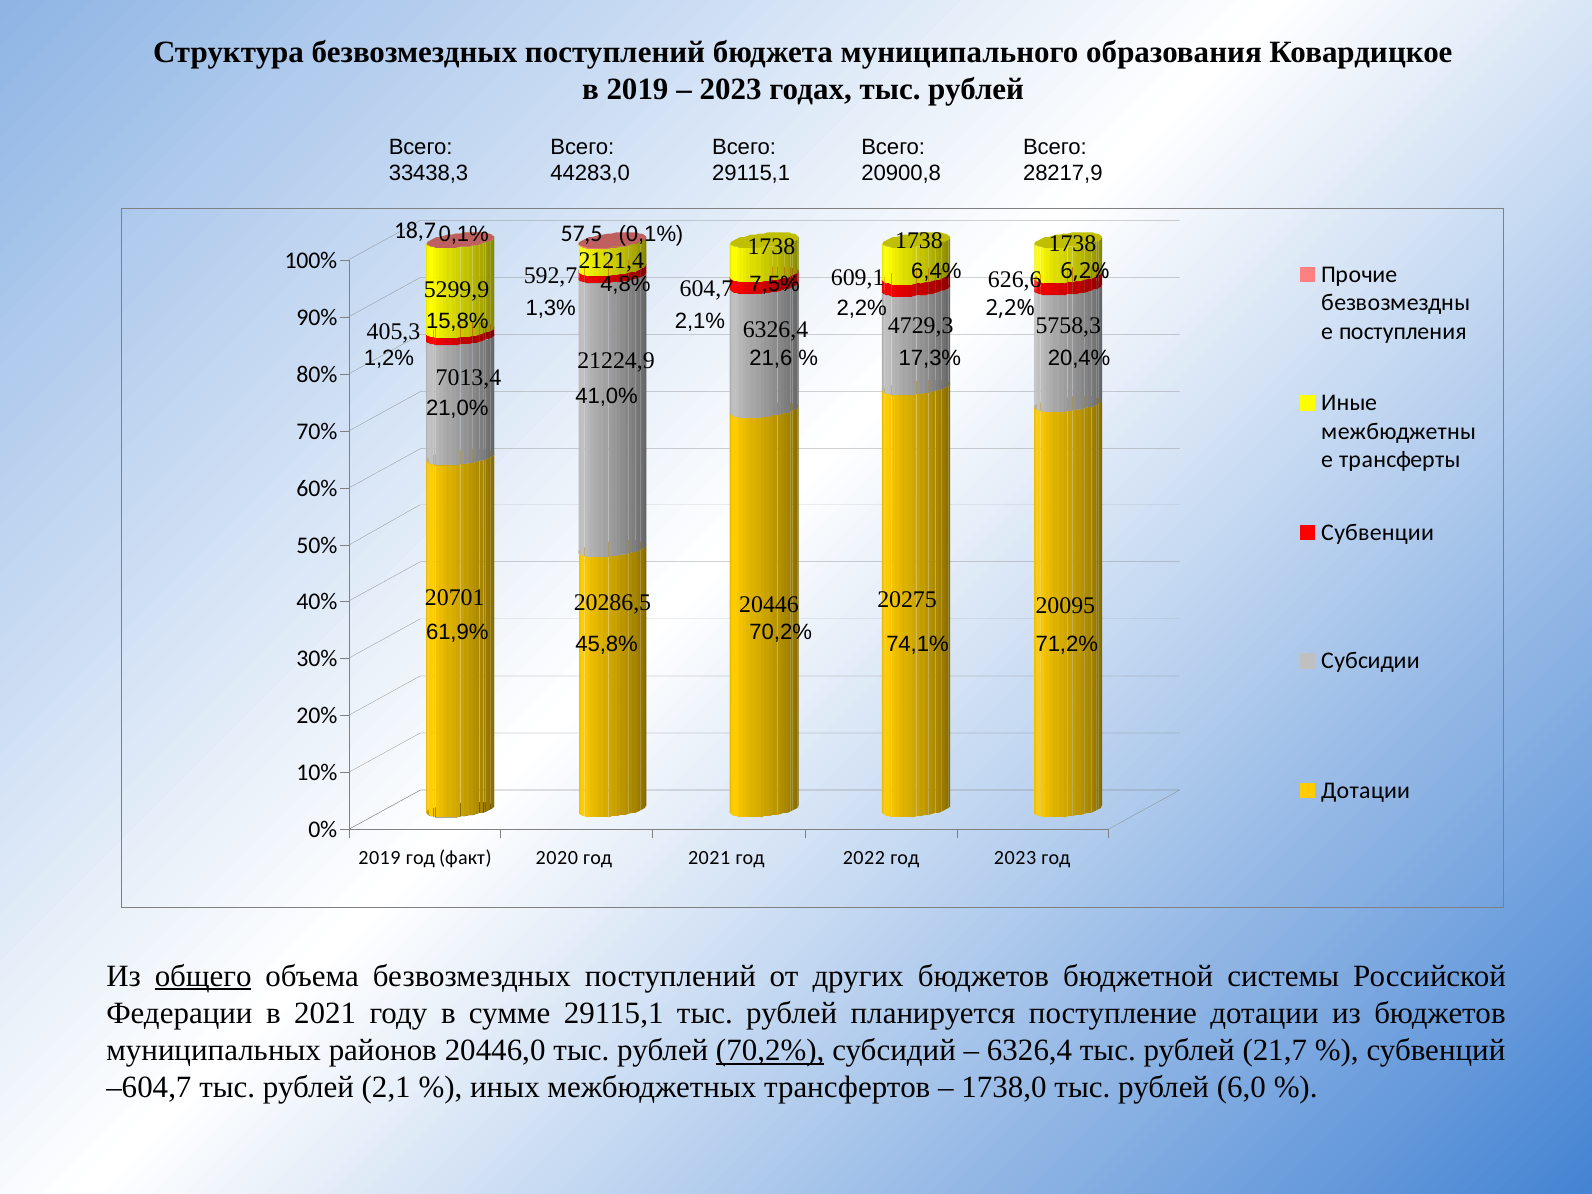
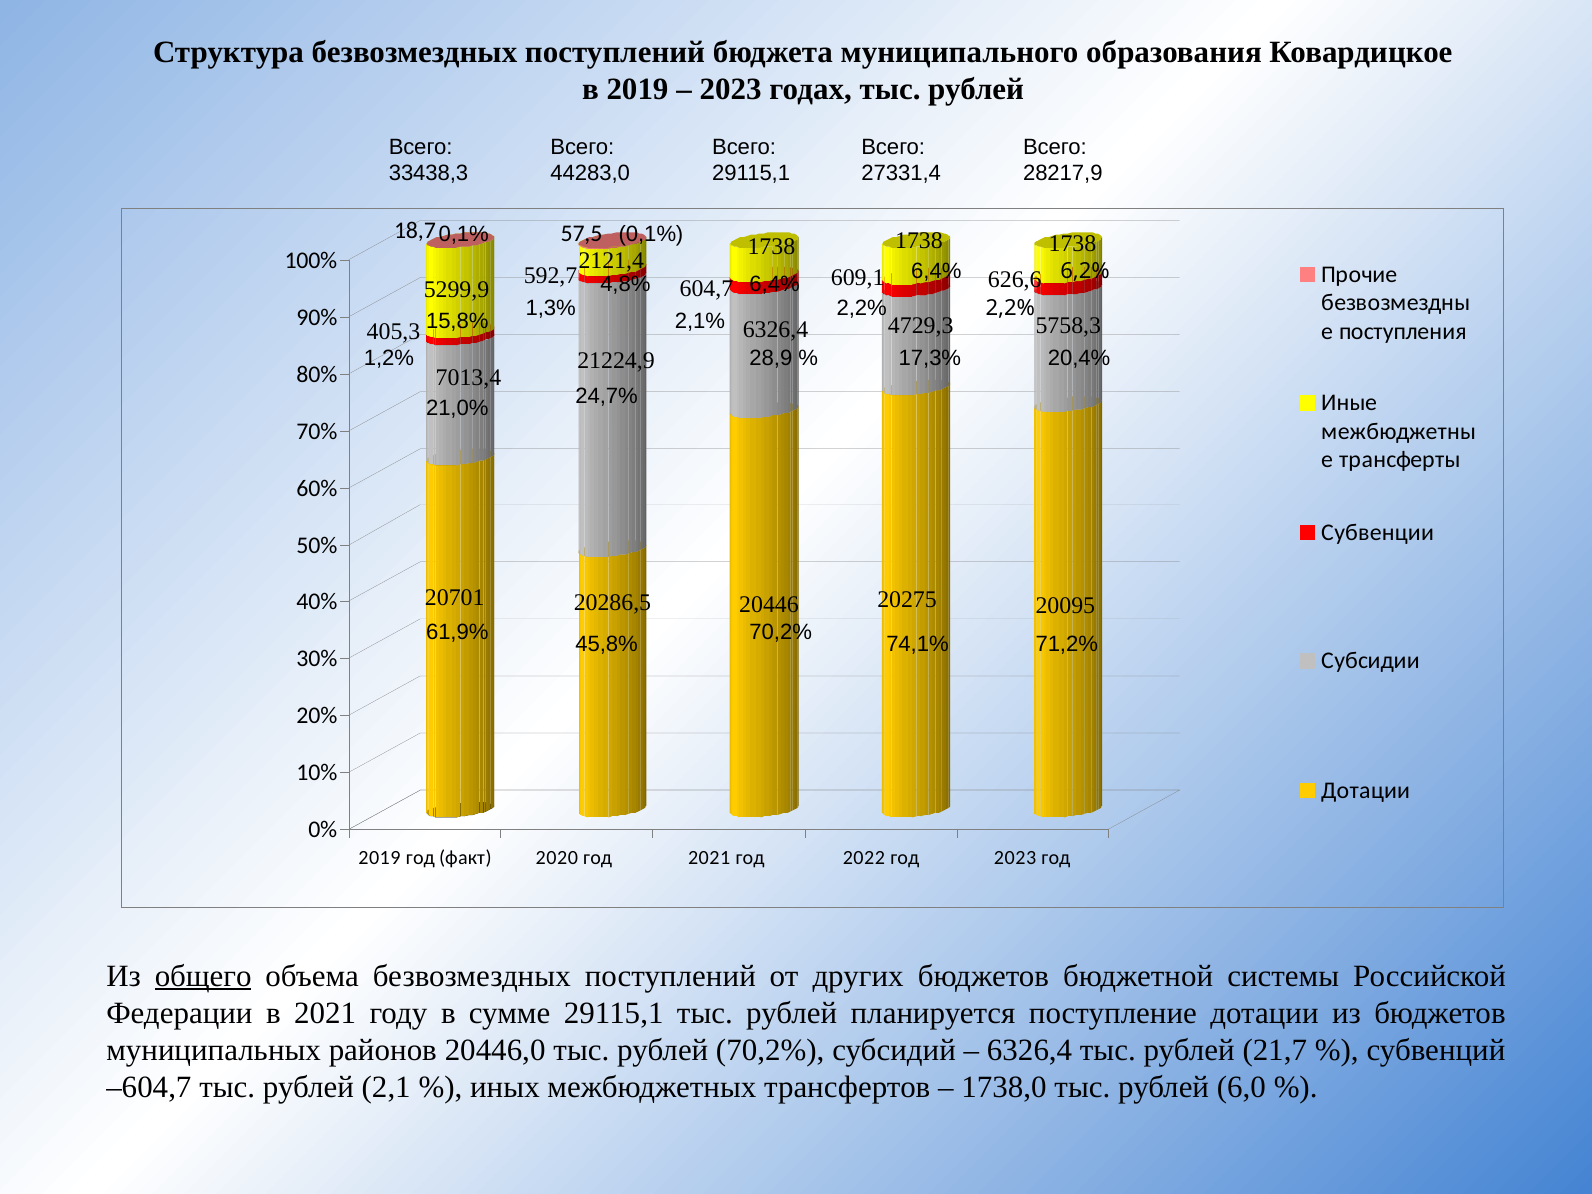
20900,8: 20900,8 -> 27331,4 (901, 174)
7,5%: 7,5% -> 6,4% (775, 284)
21,6: 21,6 -> 28,9 (771, 358)
41,0%: 41,0% -> 24,7% (607, 396)
70,2% underline: present -> none (770, 1050)
